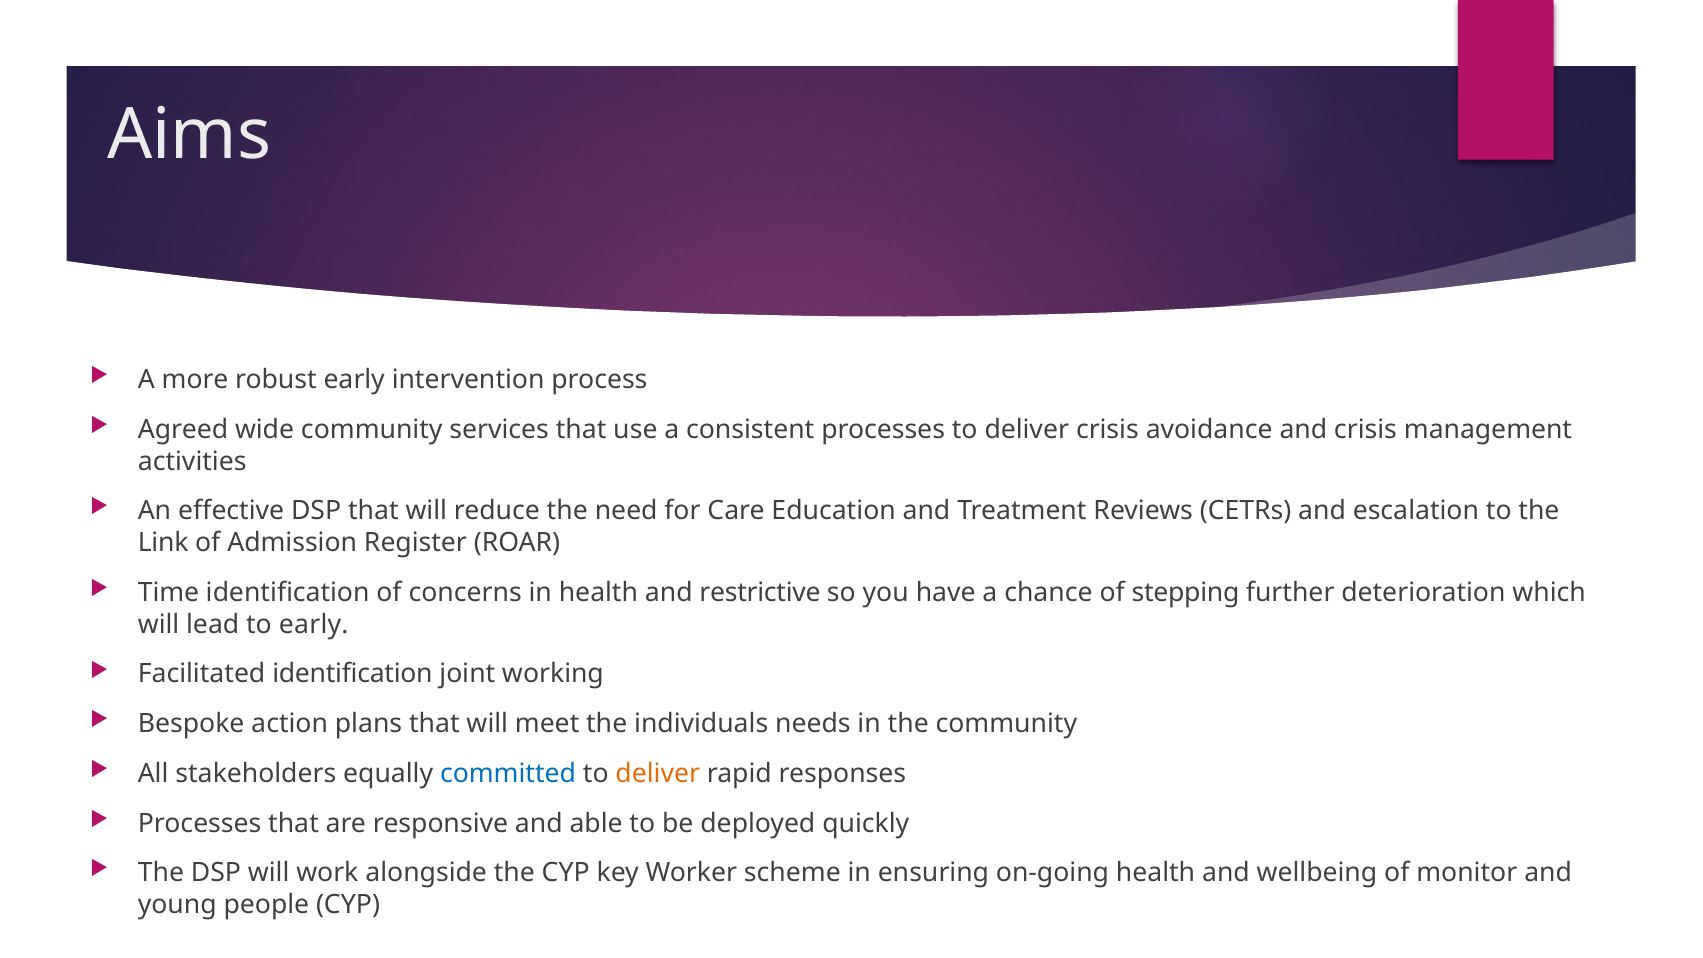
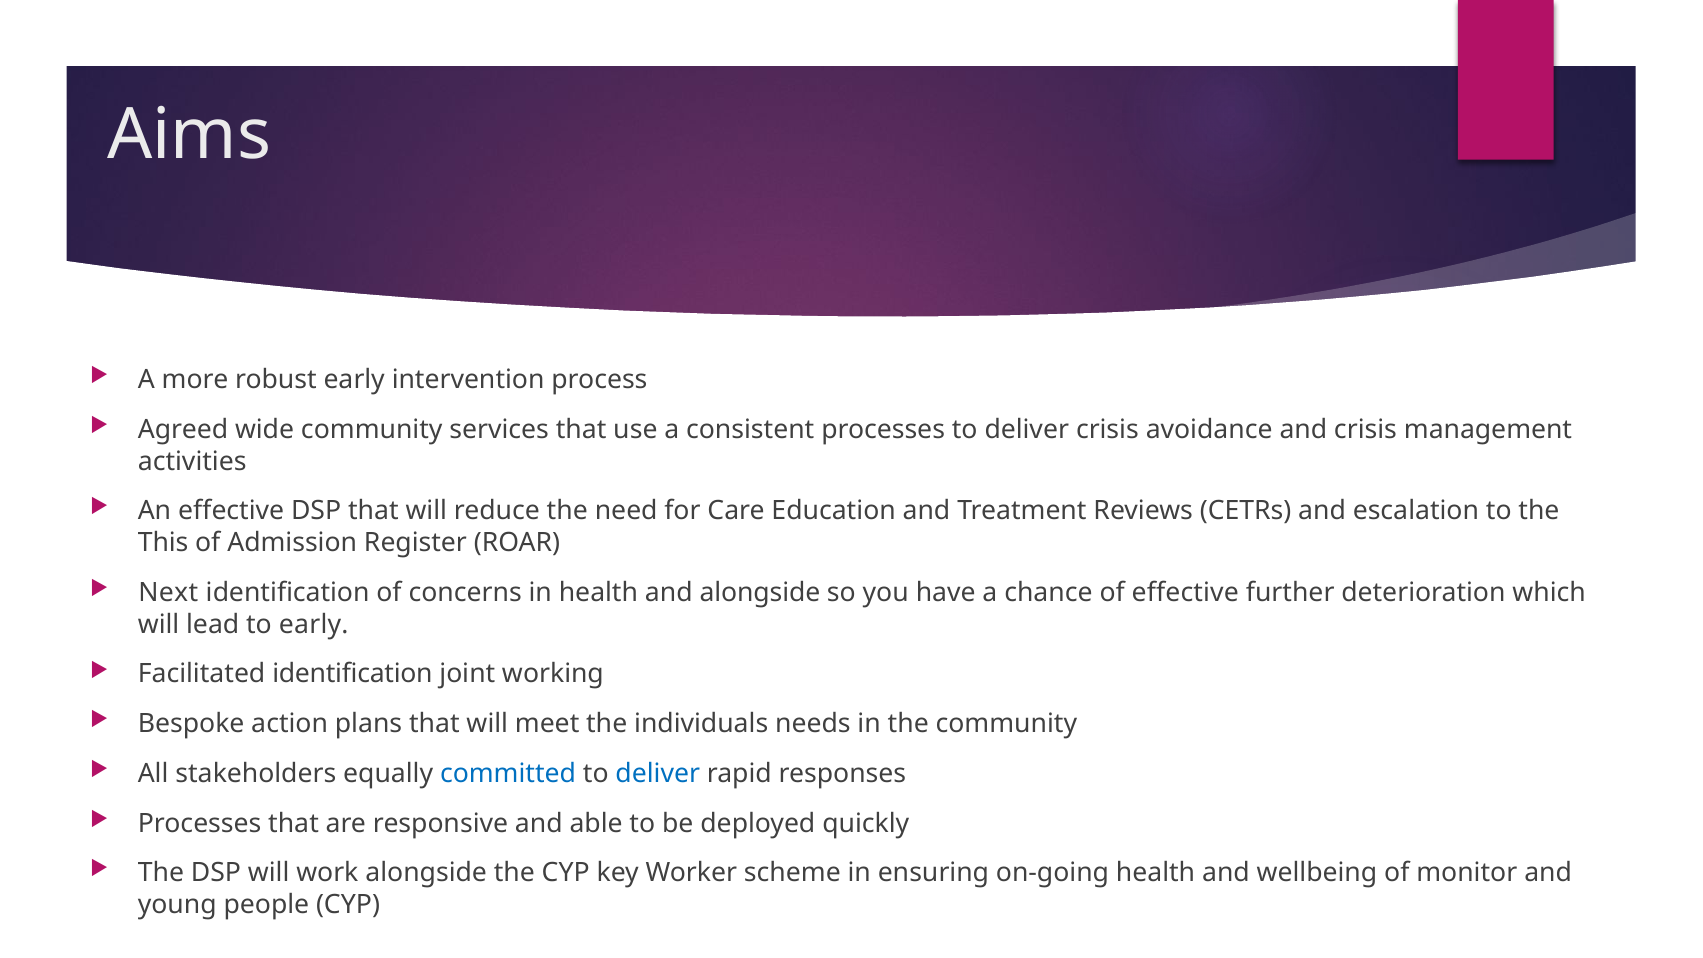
Link: Link -> This (163, 543)
Time: Time -> Next (168, 593)
and restrictive: restrictive -> alongside (760, 593)
of stepping: stepping -> effective (1185, 593)
deliver colour: orange -> blue (658, 774)
